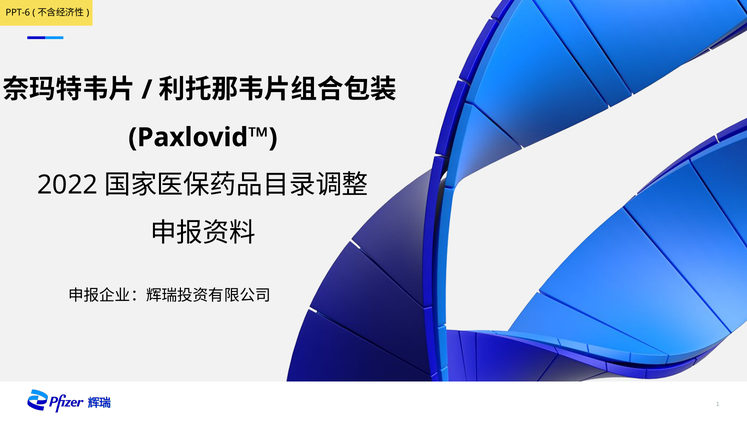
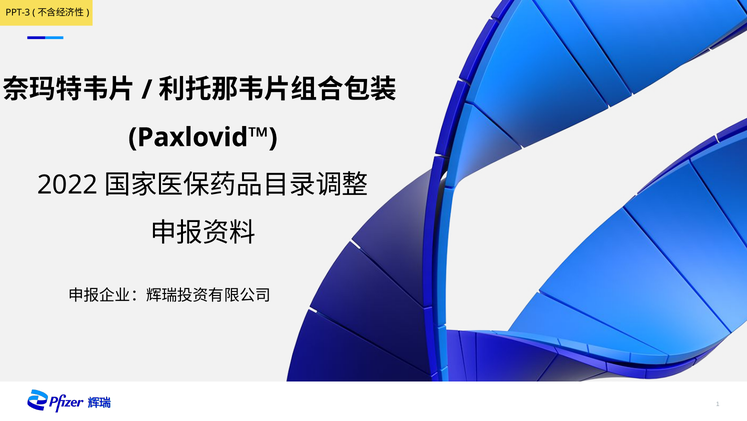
PPT-6: PPT-6 -> PPT-3 (18, 13)
